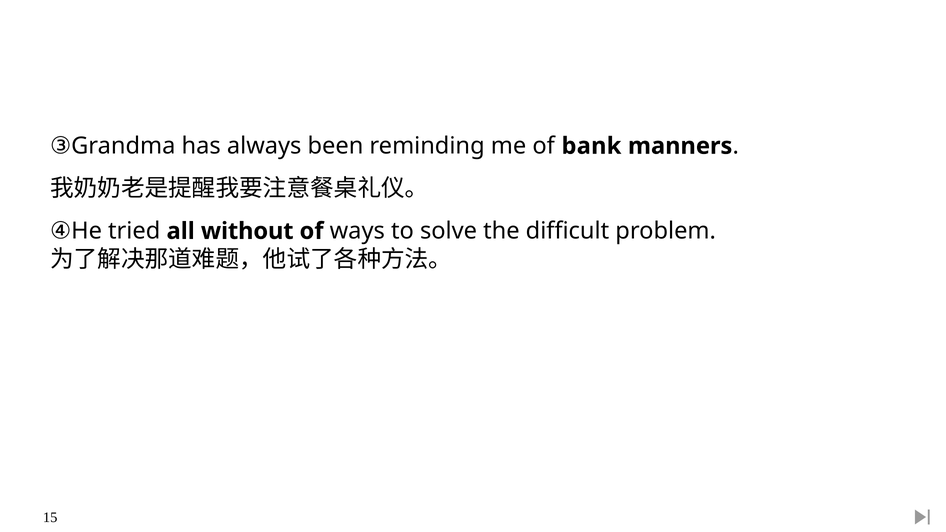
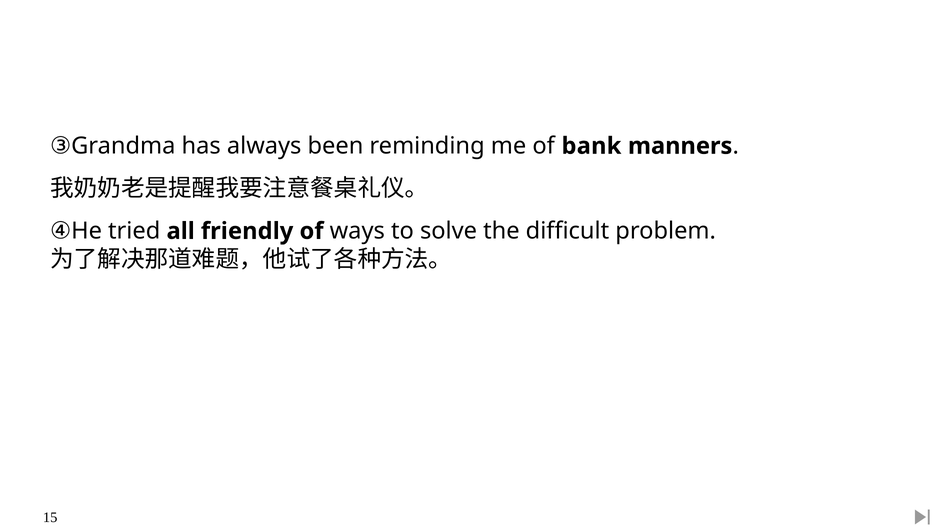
without: without -> friendly (247, 231)
